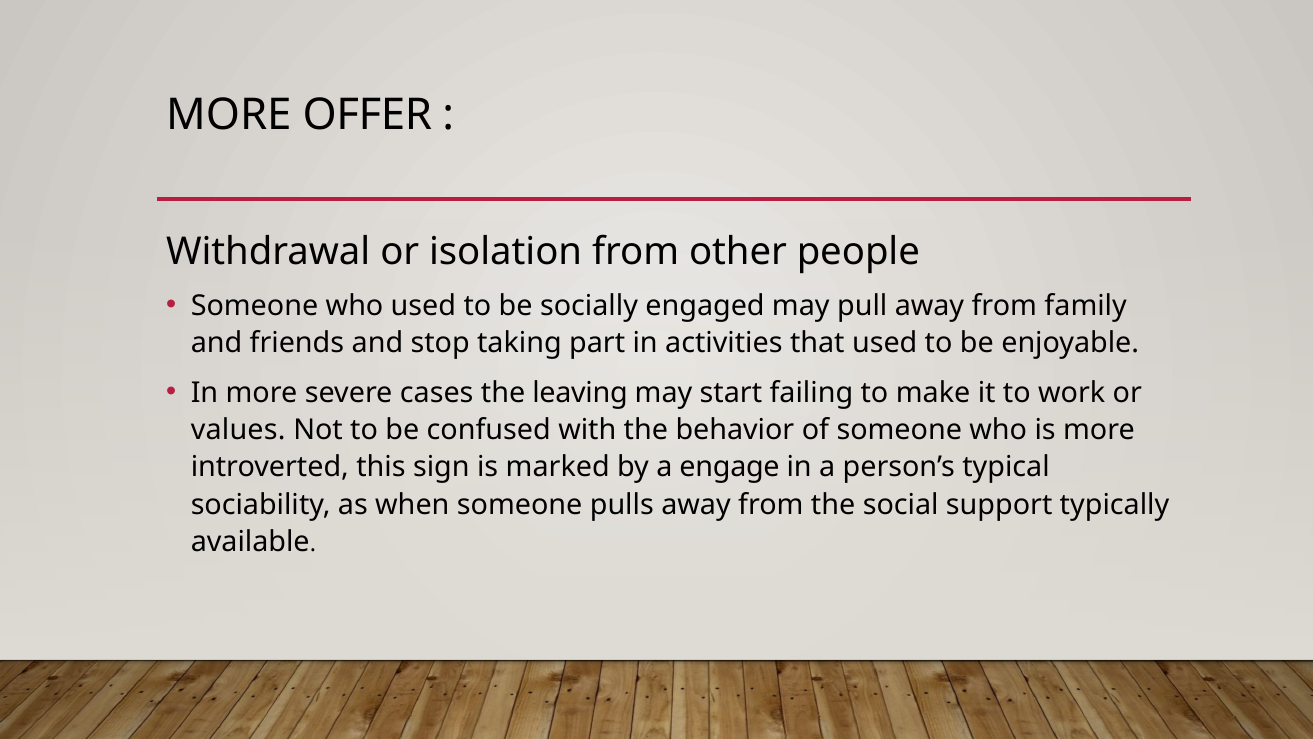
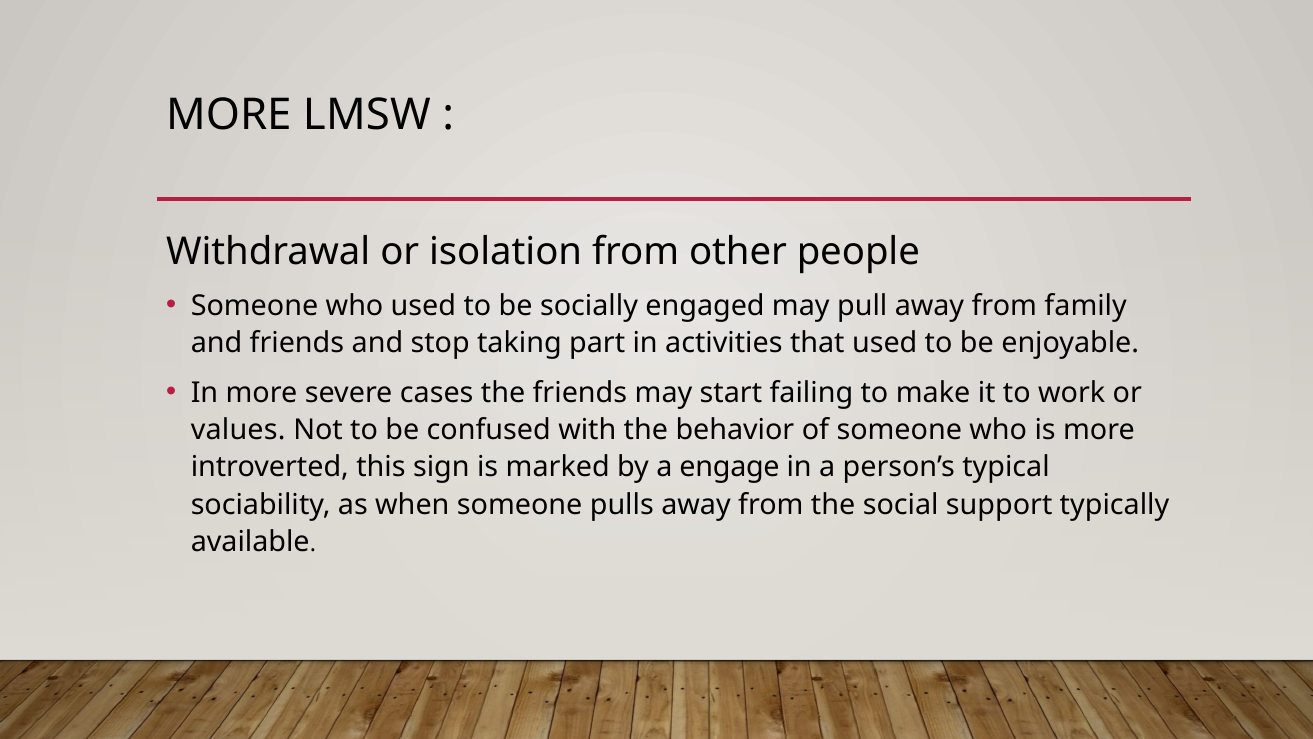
OFFER: OFFER -> LMSW (367, 115)
the leaving: leaving -> friends (580, 393)
